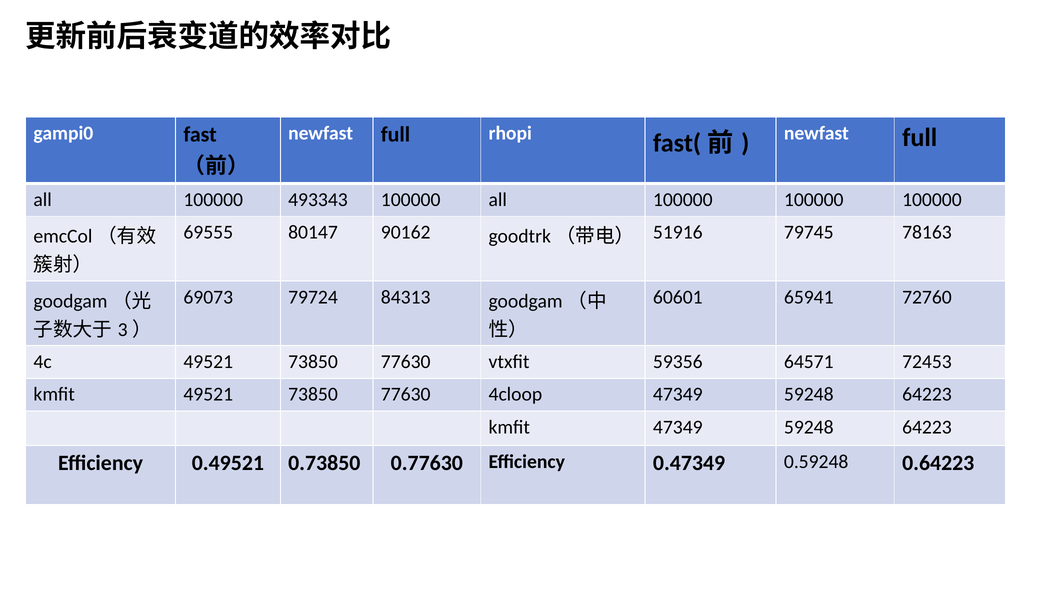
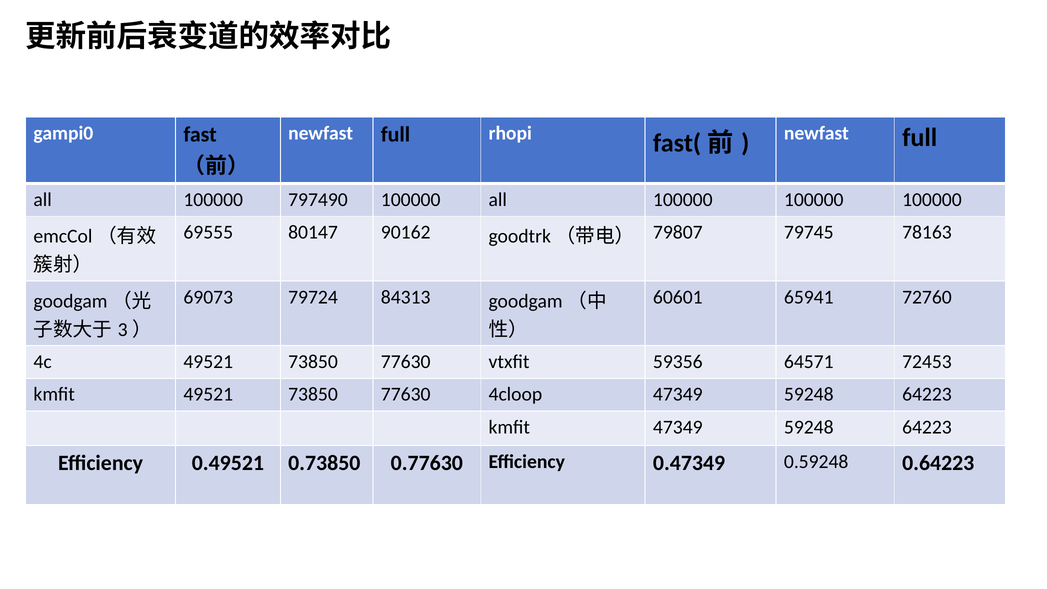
493343: 493343 -> 797490 (318, 200)
51916: 51916 -> 79807 (678, 232)
